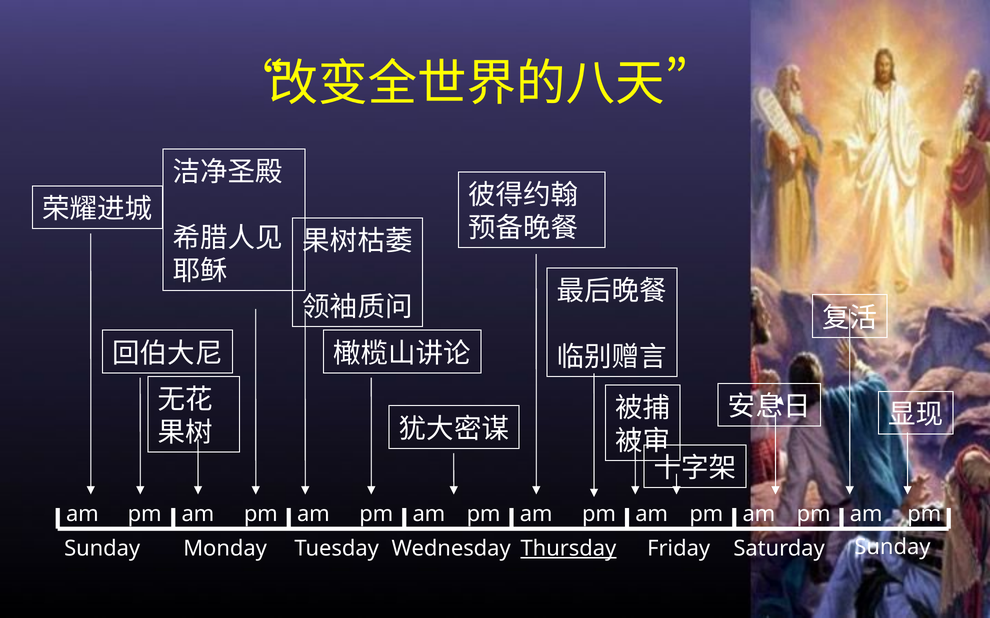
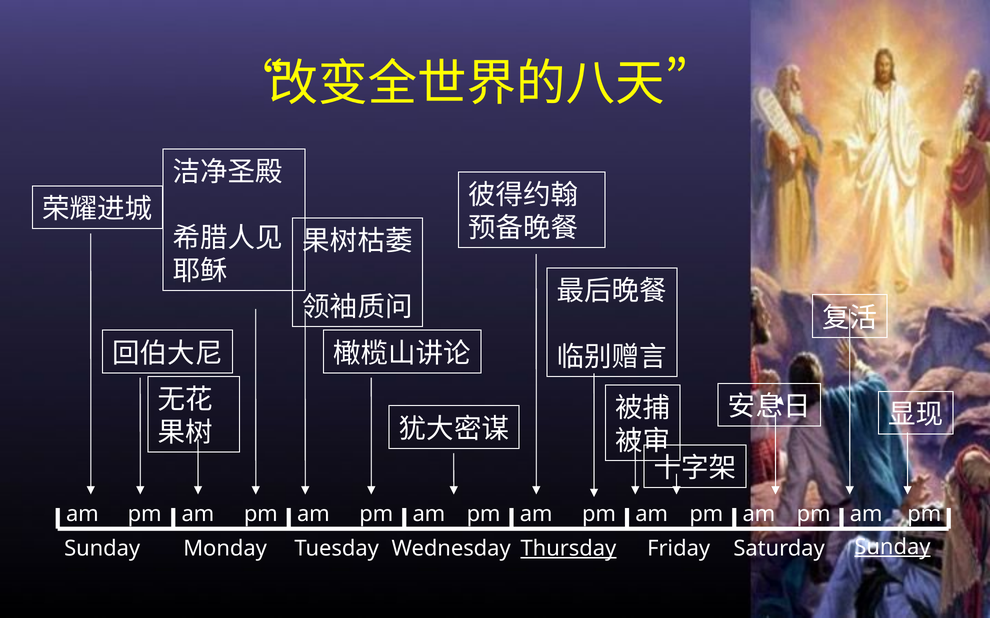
Sunday underline: none -> present (892, 548)
